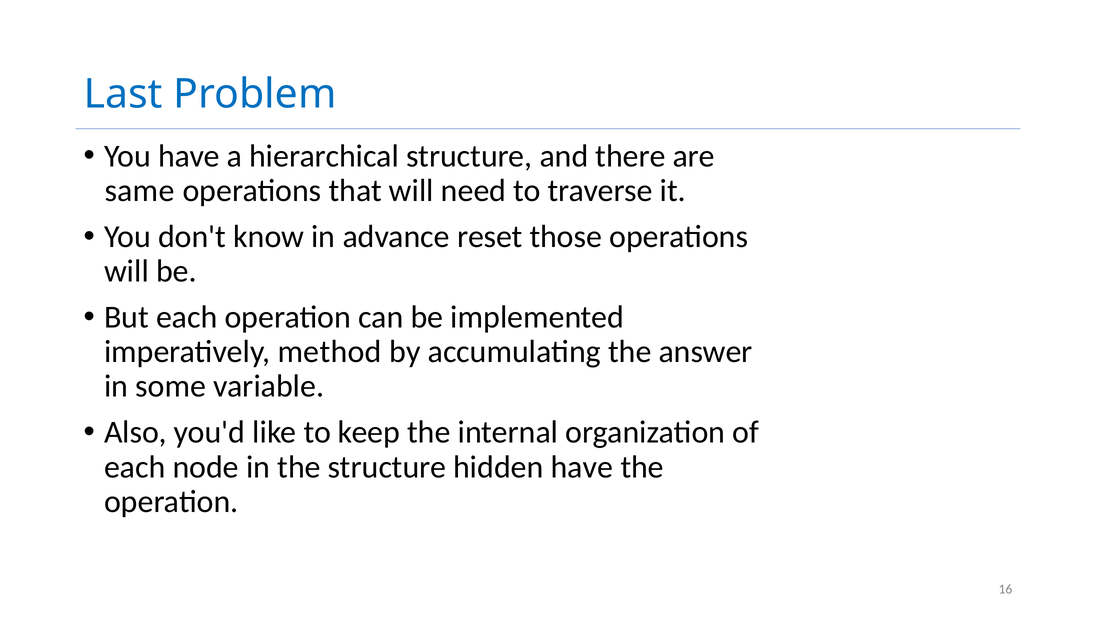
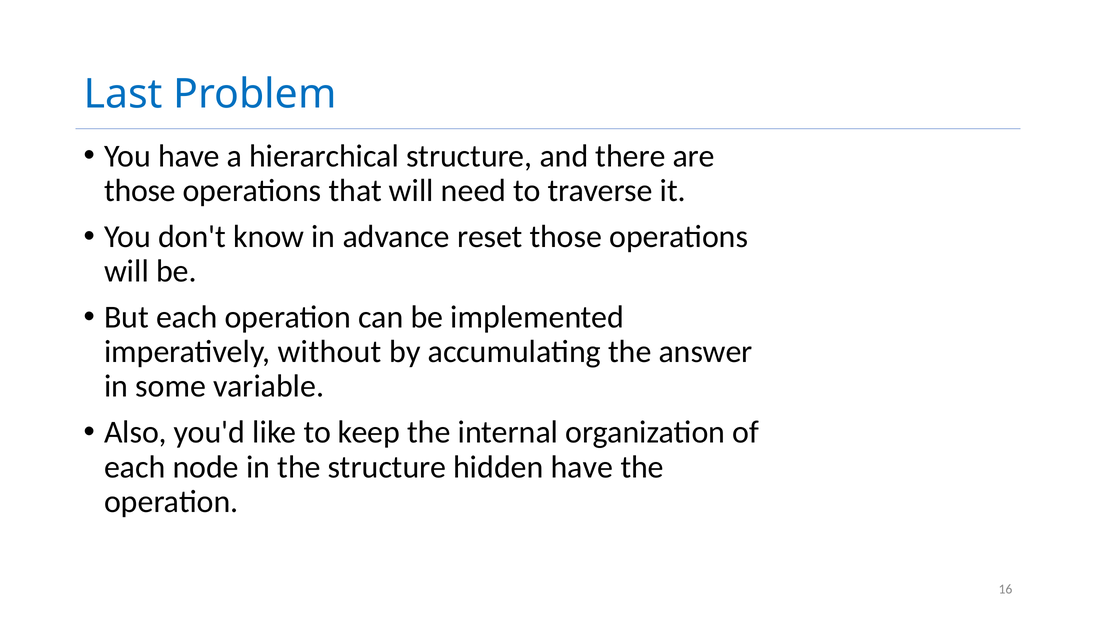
same: same -> those (140, 191)
method: method -> without (330, 352)
